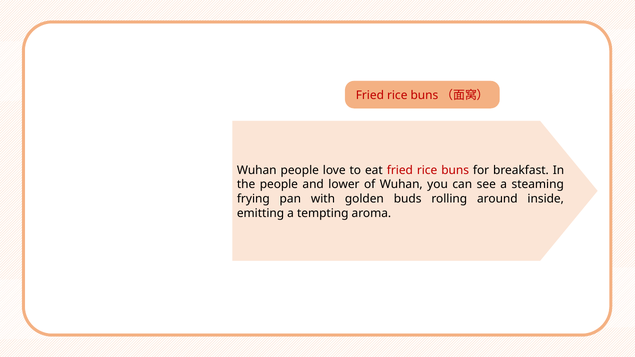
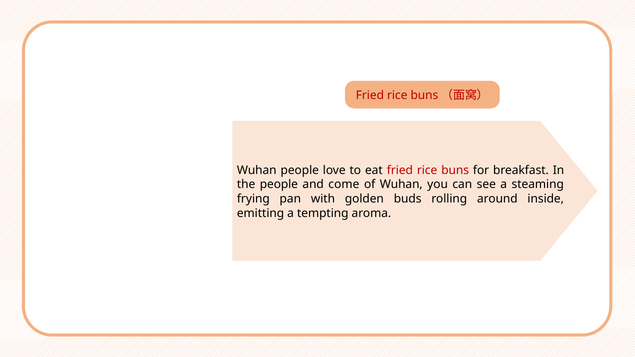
lower: lower -> come (344, 185)
